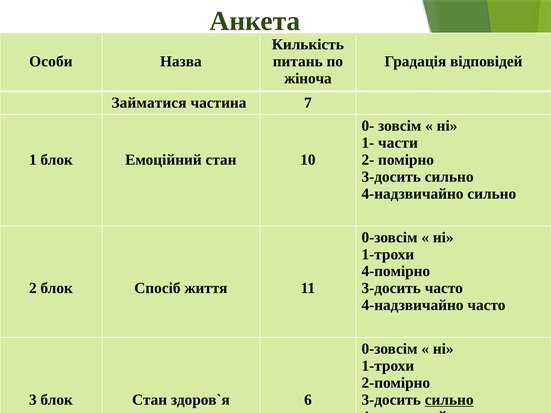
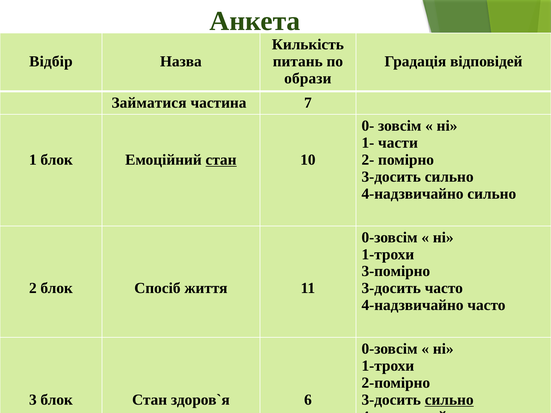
Особи: Особи -> Відбір (51, 61)
жіноча: жіноча -> образи (308, 78)
стан underline: none -> present (221, 160)
4-помірно: 4-помірно -> 3-помірно (396, 271)
